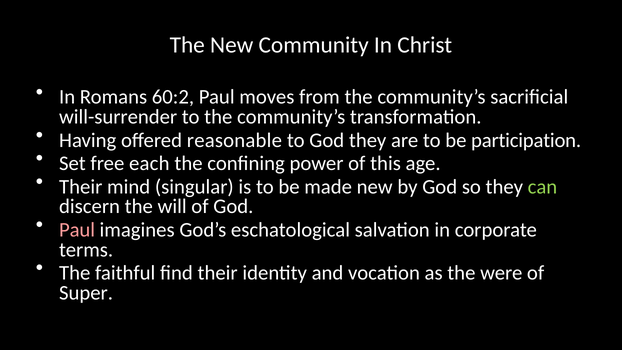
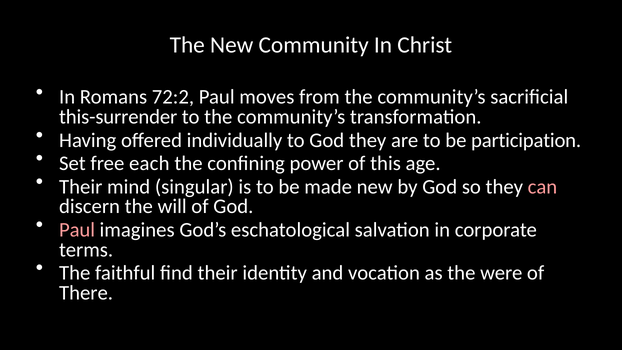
60:2: 60:2 -> 72:2 (173, 97)
will-surrender: will-surrender -> this-surrender (118, 117)
reasonable: reasonable -> individually (235, 140)
can colour: light green -> pink (542, 187)
Super: Super -> There (86, 293)
